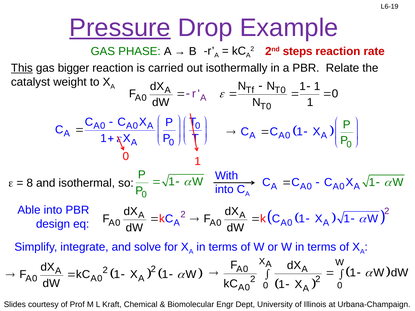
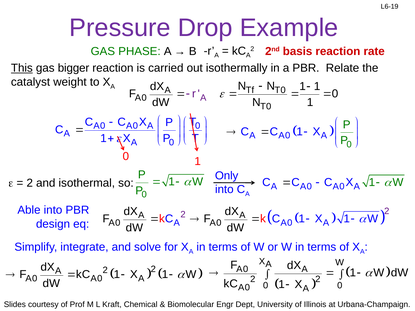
Pressure underline: present -> none (120, 28)
steps: steps -> basis (298, 51)
With: With -> Only (227, 176)
8: 8 -> 2 (30, 183)
